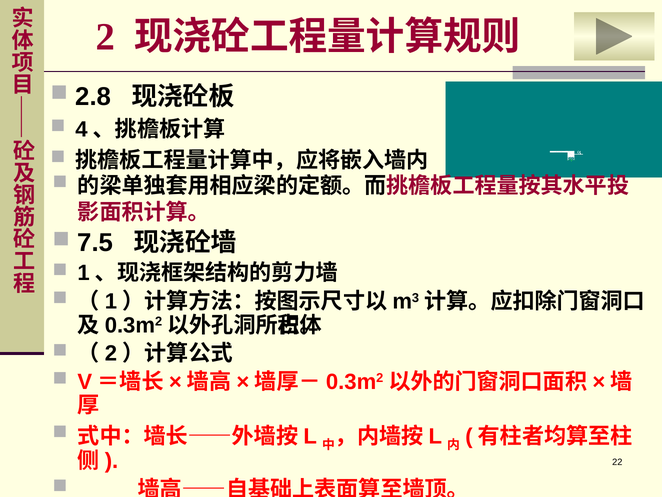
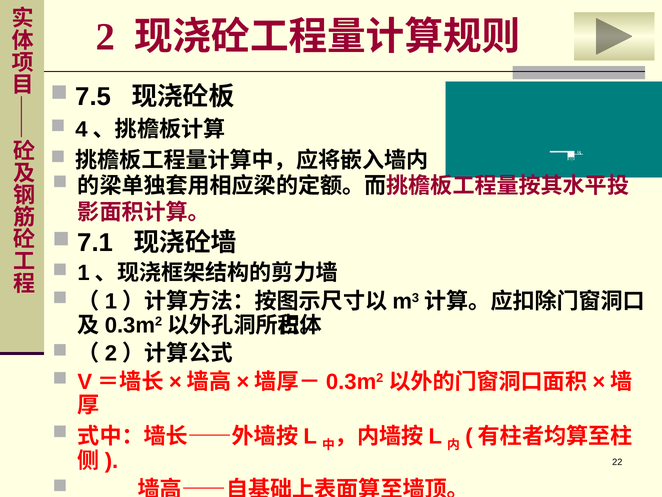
2.8: 2.8 -> 7.5 (93, 97)
7.5: 7.5 -> 7.1 (95, 243)
